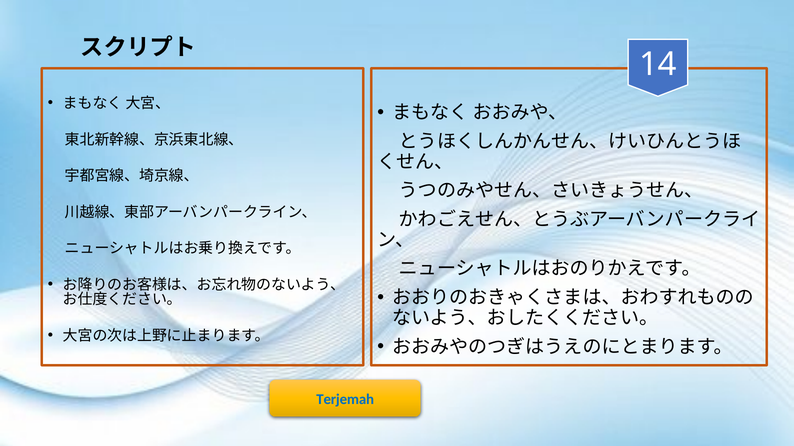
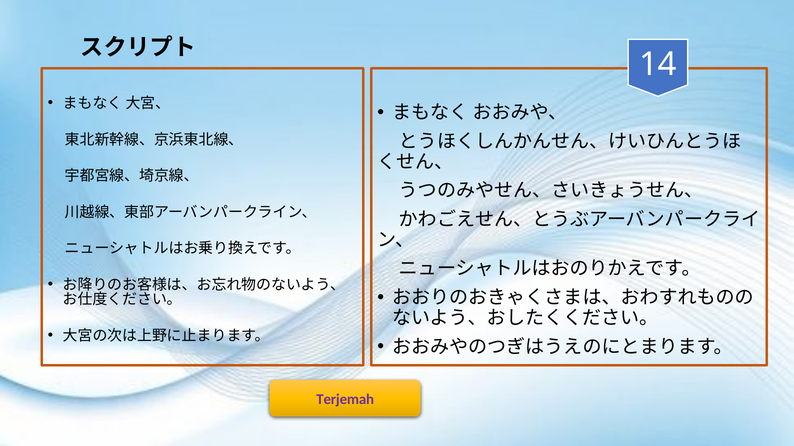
Terjemah colour: blue -> purple (345, 400)
